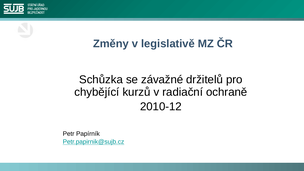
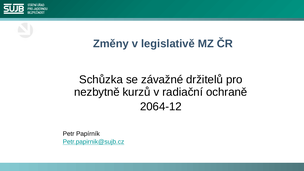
chybějící: chybějící -> nezbytně (97, 92)
2010-12: 2010-12 -> 2064-12 (161, 107)
